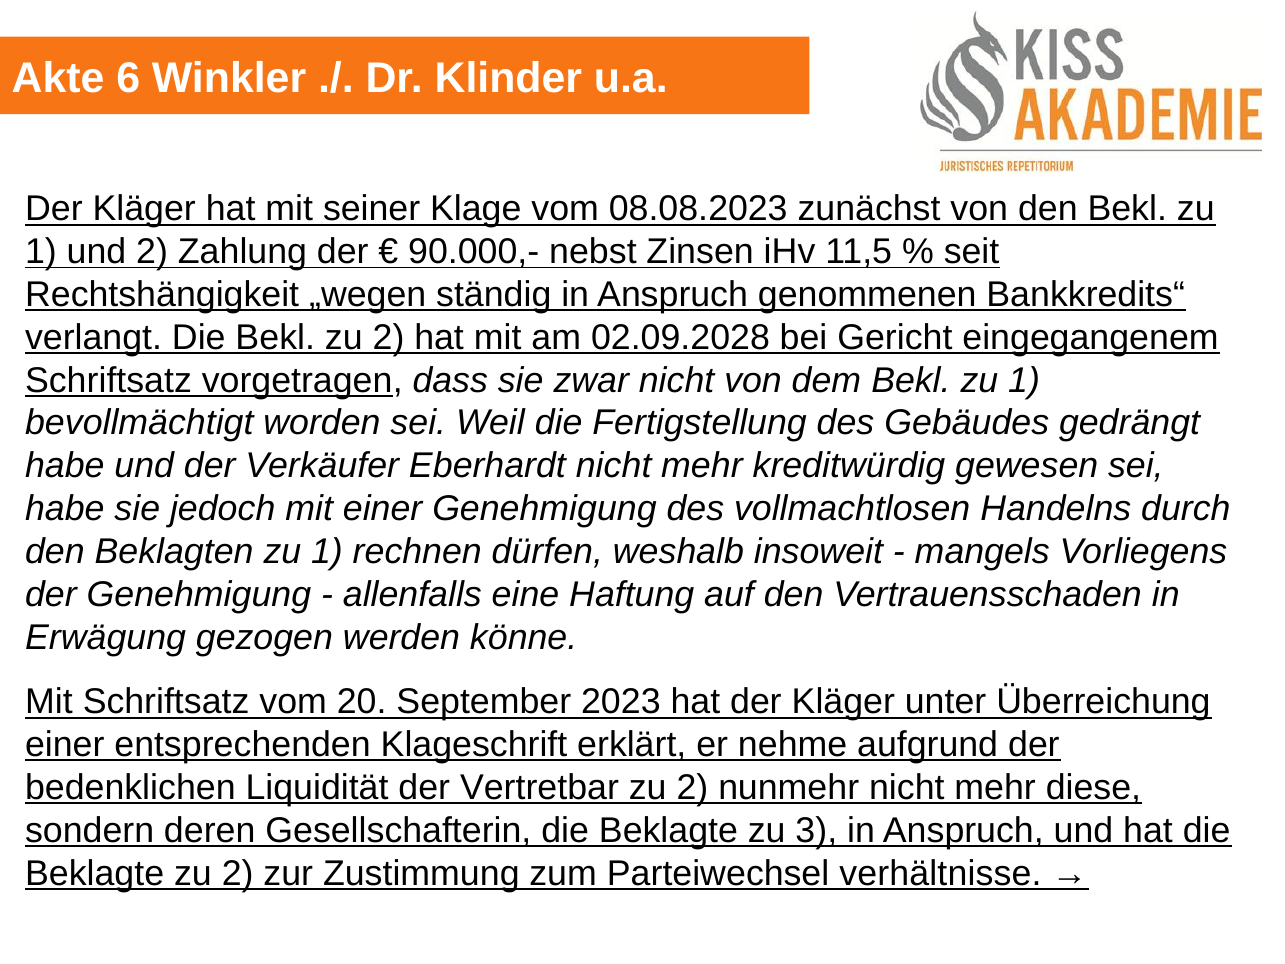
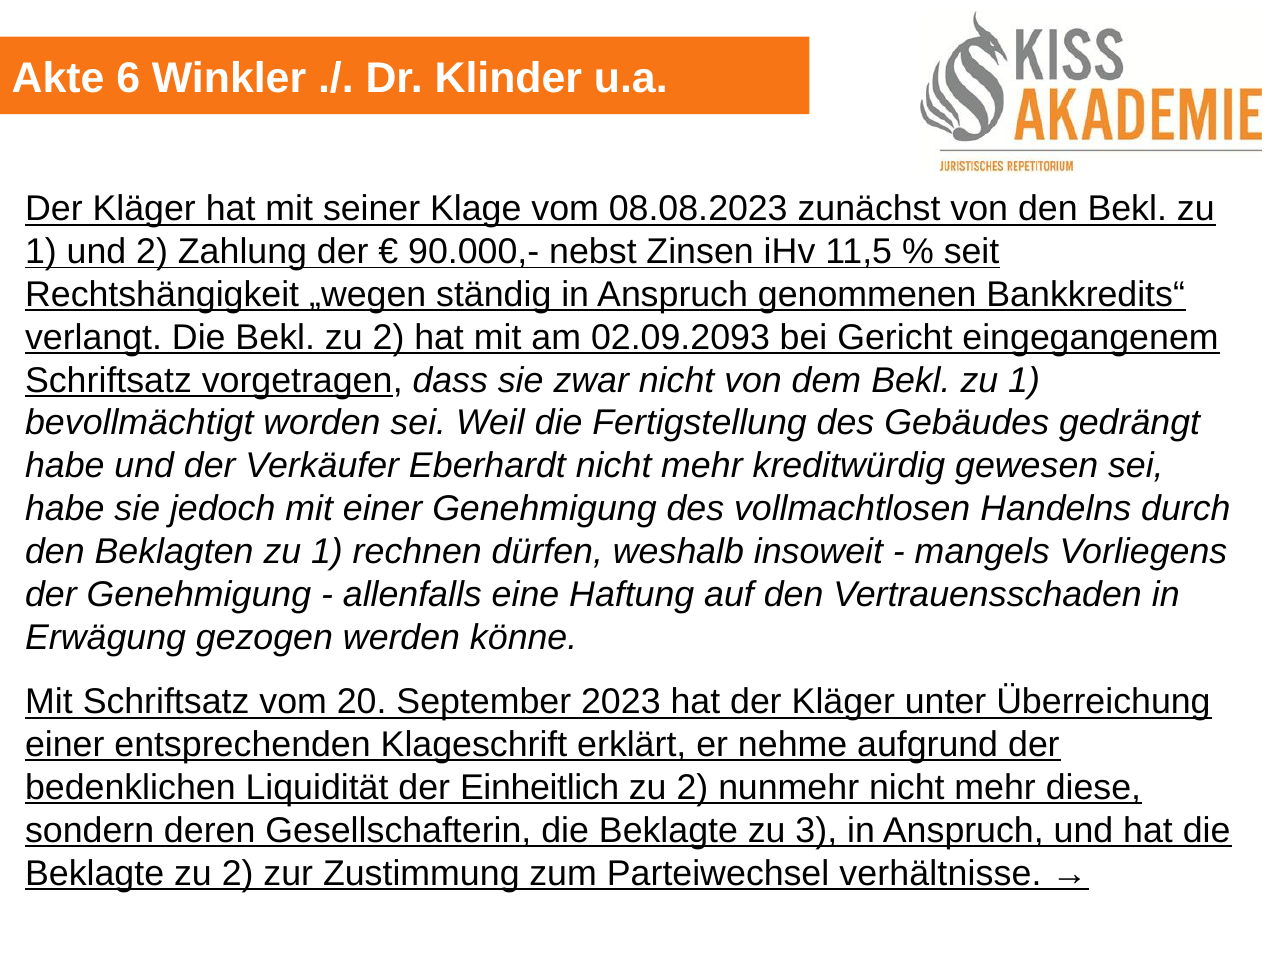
02.09.2028: 02.09.2028 -> 02.09.2093 (680, 337)
Vertretbar: Vertretbar -> Einheitlich (540, 787)
